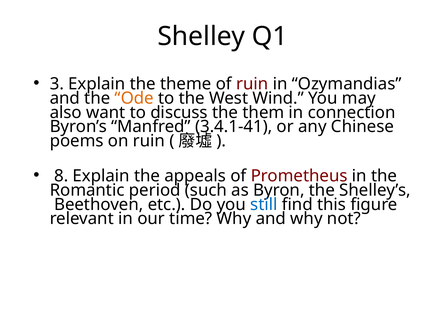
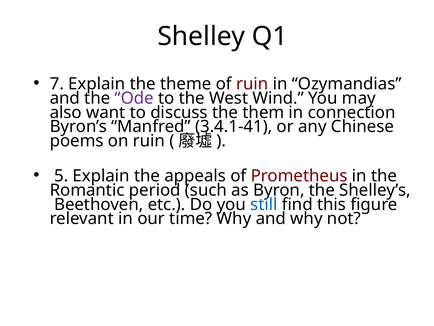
3: 3 -> 7 (57, 84)
Ode colour: orange -> purple (134, 98)
8: 8 -> 5 (61, 176)
